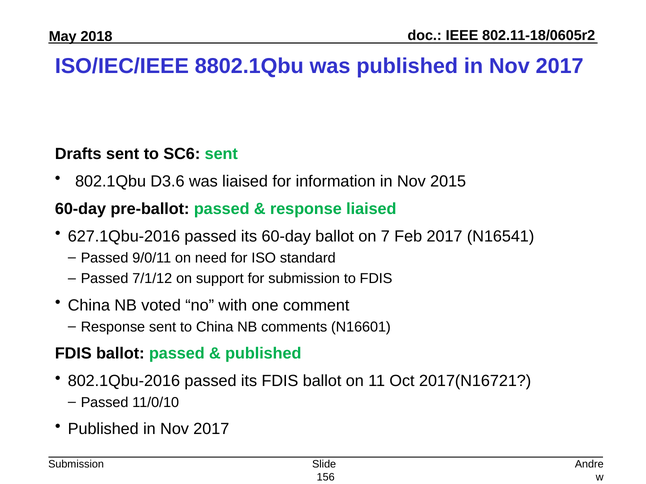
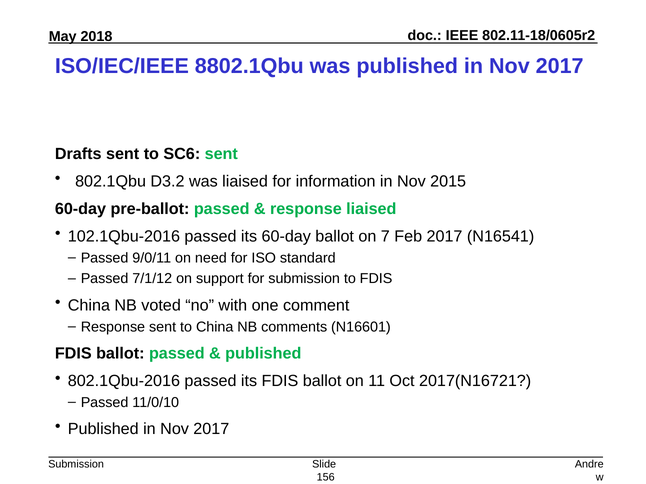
D3.6: D3.6 -> D3.2 (167, 182)
627.1Qbu-2016: 627.1Qbu-2016 -> 102.1Qbu-2016 (124, 236)
